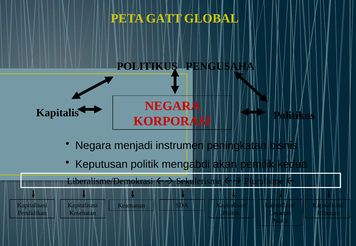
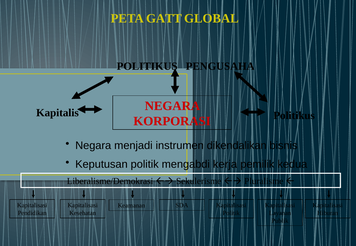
peningkatan: peningkatan -> dikendalikan (237, 146)
akan: akan -> kerja (225, 165)
